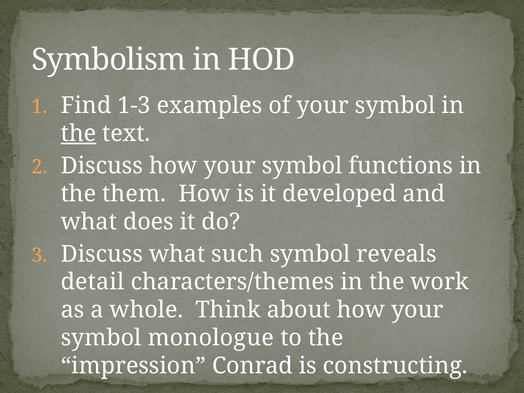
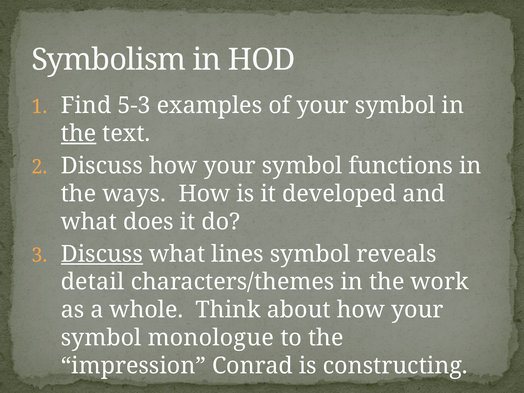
1-3: 1-3 -> 5-3 (134, 106)
them: them -> ways (134, 194)
Discuss underline: none -> present (102, 254)
such: such -> lines (237, 254)
